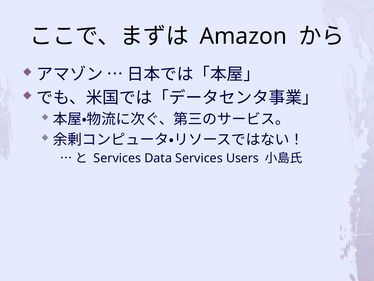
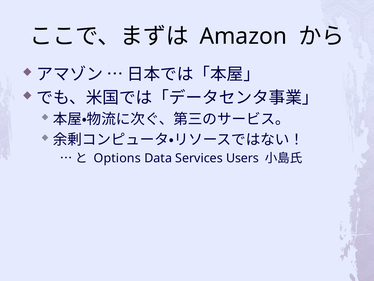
Services: Services -> Options (117, 158)
